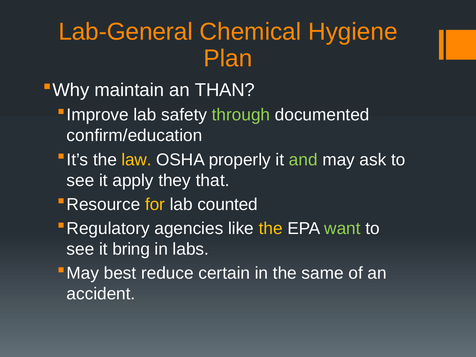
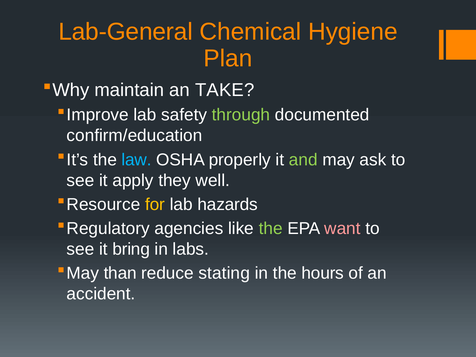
THAN: THAN -> TAKE (225, 90)
law colour: yellow -> light blue (137, 160)
that: that -> well (213, 180)
counted: counted -> hazards (228, 204)
the colour: yellow -> light green (271, 229)
want colour: light green -> pink (342, 229)
best: best -> than (120, 273)
certain: certain -> stating (224, 273)
same: same -> hours (323, 273)
